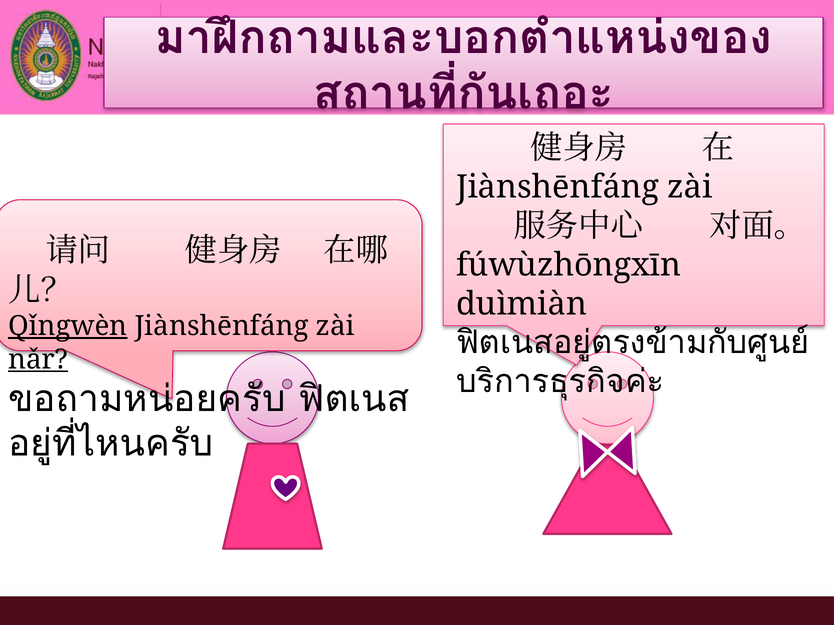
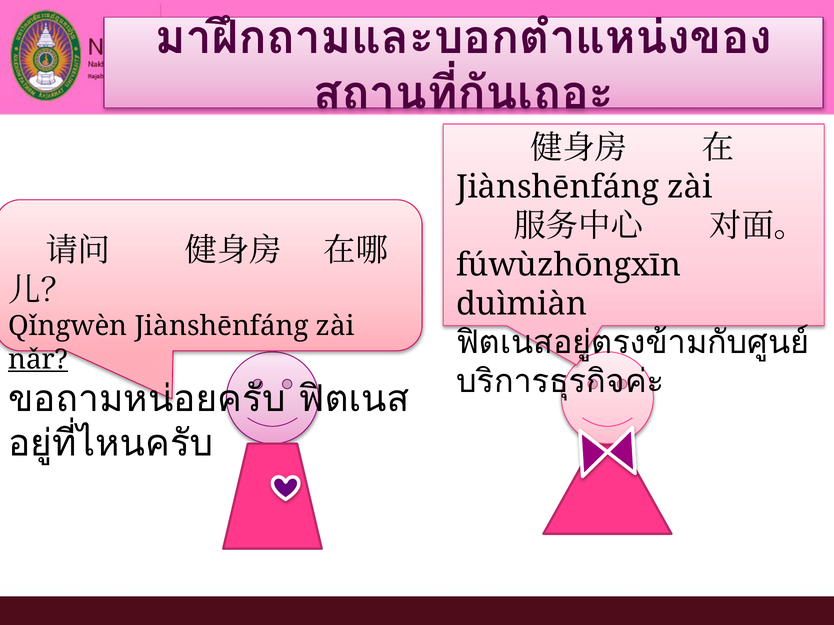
Qǐngwèn underline: present -> none (68, 326)
